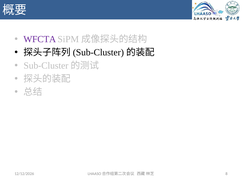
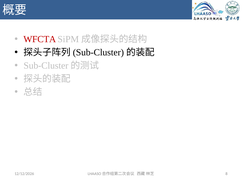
WFCTA colour: purple -> red (40, 39)
